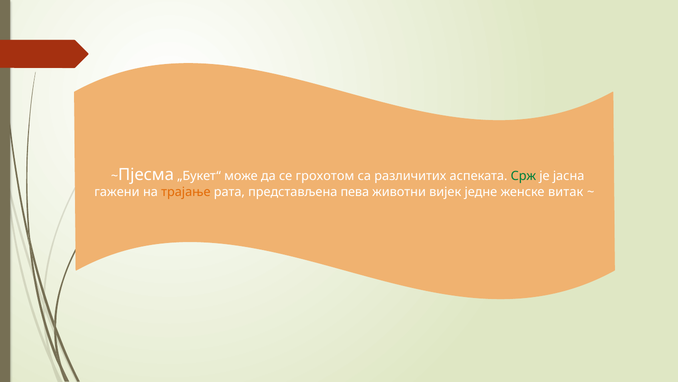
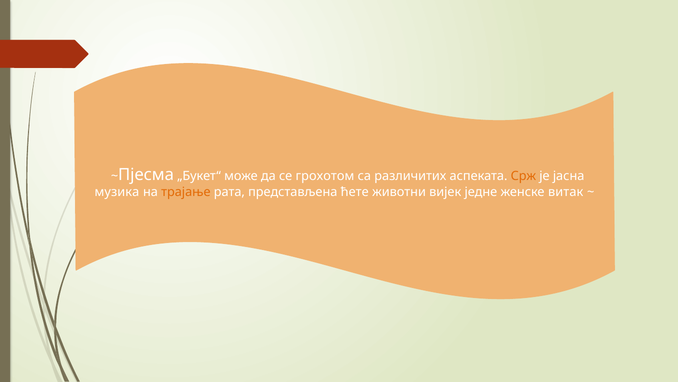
Срж colour: green -> orange (523, 176)
гажени: гажени -> музика (117, 192)
пева: пева -> ћете (355, 192)
